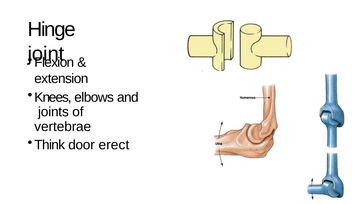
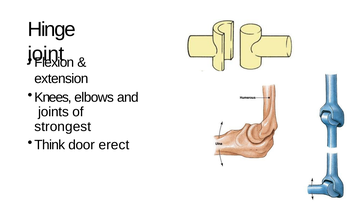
vertebrae: vertebrae -> strongest (63, 127)
